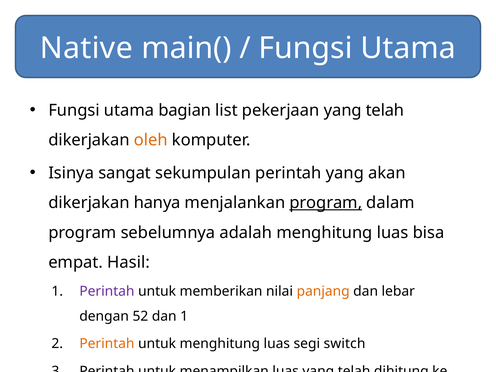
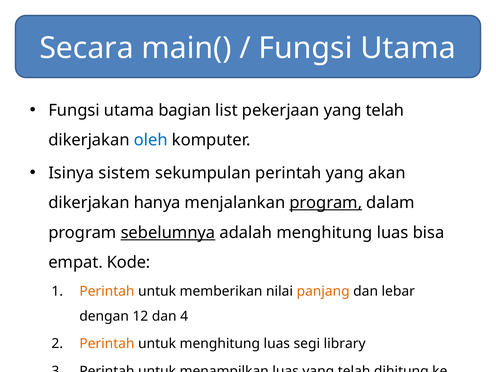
Native: Native -> Secara (87, 48)
oleh colour: orange -> blue (151, 140)
sangat: sangat -> sistem (125, 173)
sebelumnya underline: none -> present (168, 233)
Hasil: Hasil -> Kode (129, 262)
Perintah colour: purple -> orange (107, 291)
52: 52 -> 12 (140, 316)
dan 1: 1 -> 4 (184, 316)
switch: switch -> library (345, 344)
